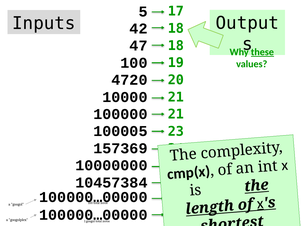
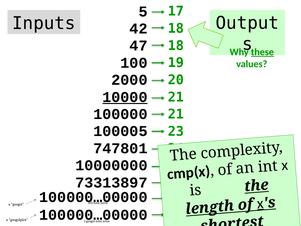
4720: 4720 -> 2000 (129, 80)
10000 underline: none -> present (125, 97)
157369: 157369 -> 747801 (120, 148)
10457384: 10457384 -> 73313897 (111, 182)
